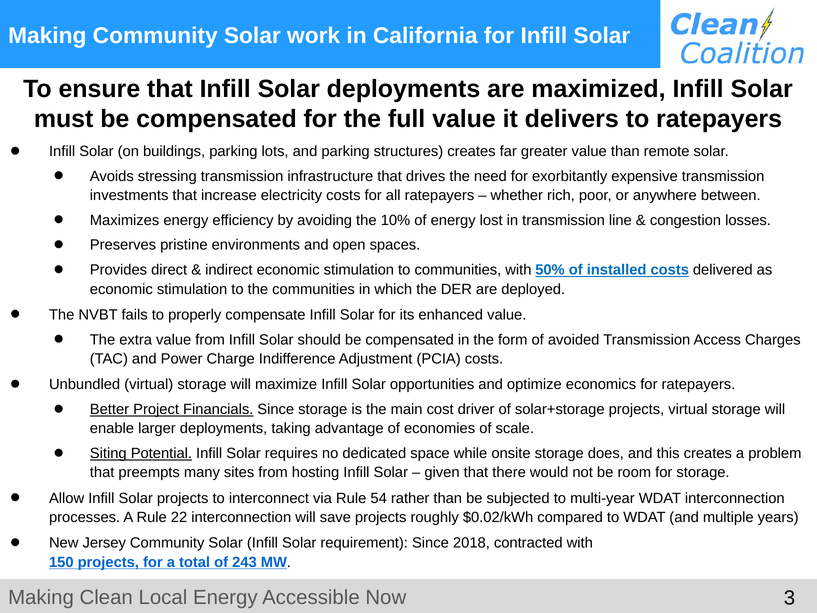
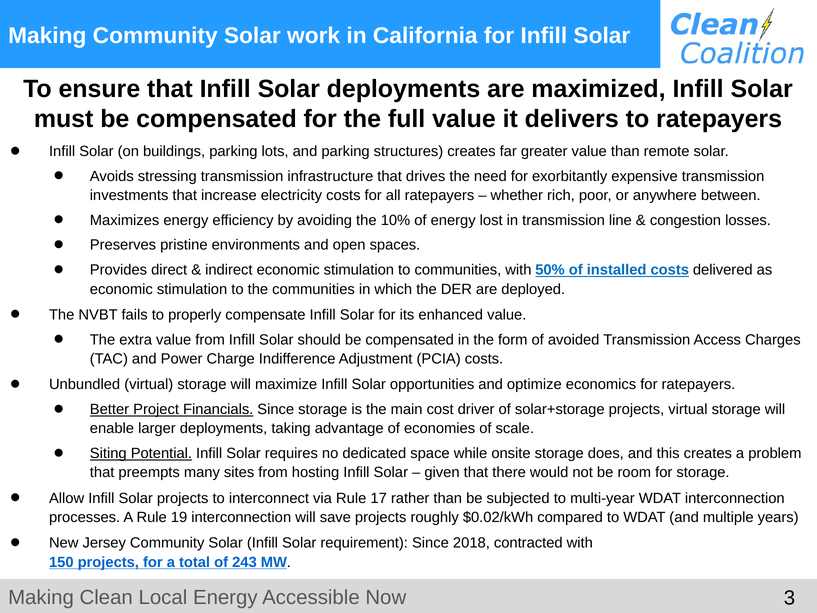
54: 54 -> 17 (379, 498)
22: 22 -> 19 (179, 517)
